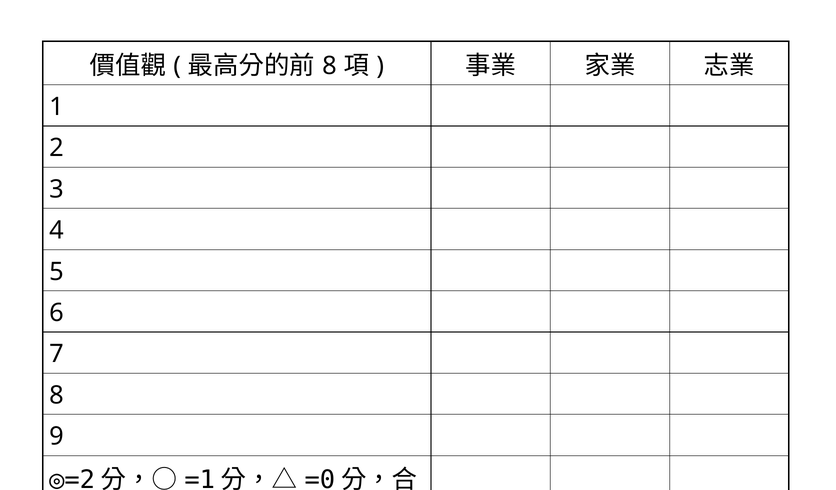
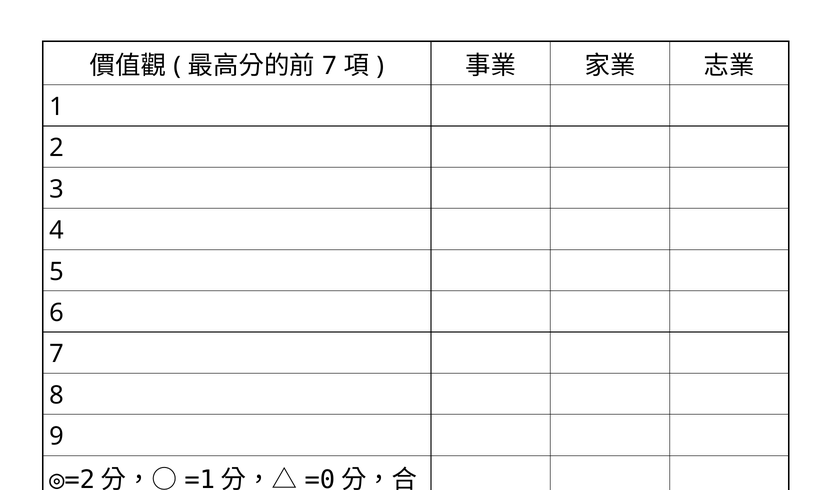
8: 8 -> 7 (329, 66)
